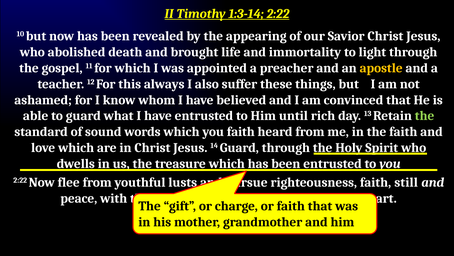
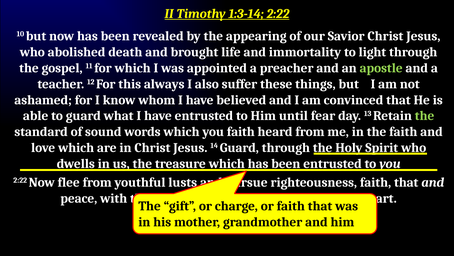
apostle colour: yellow -> light green (381, 68)
rich: rich -> fear (323, 116)
still: still -> that (406, 182)
